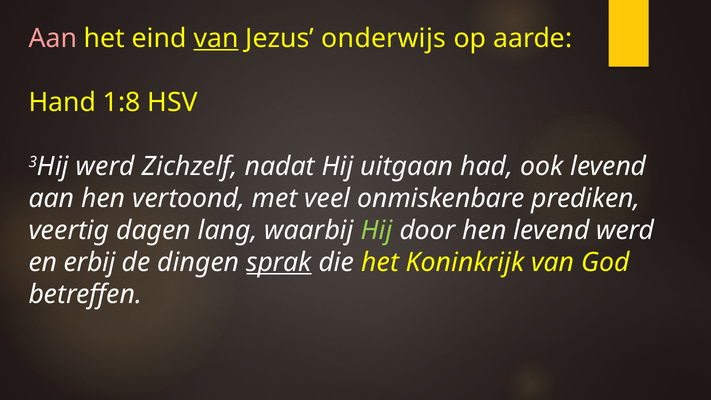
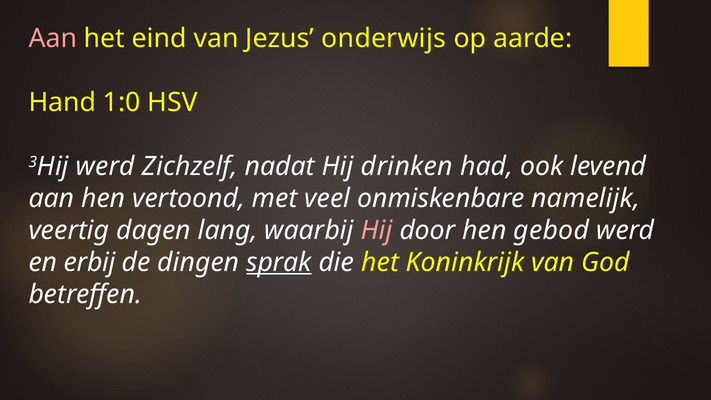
van underline: present -> none (216, 38)
1:8: 1:8 -> 1:0 (122, 102)
uitgaan: uitgaan -> drinken (407, 166)
prediken: prediken -> namelijk (586, 198)
Hij colour: light green -> pink (377, 230)
hen levend: levend -> gebod (551, 230)
